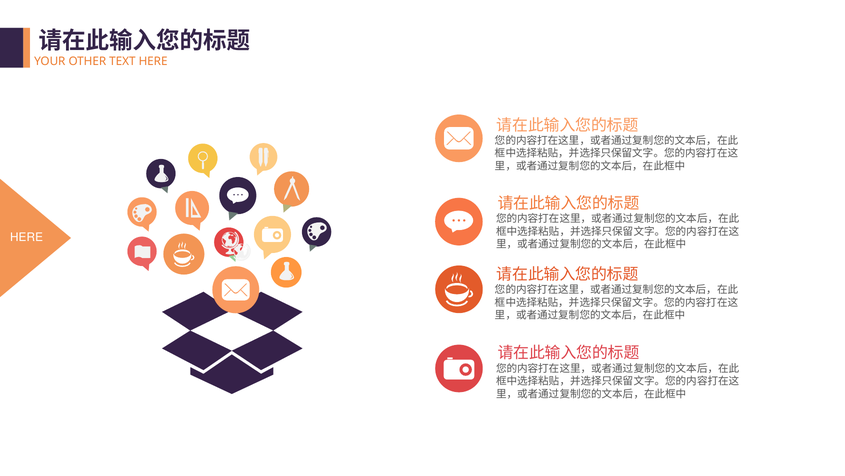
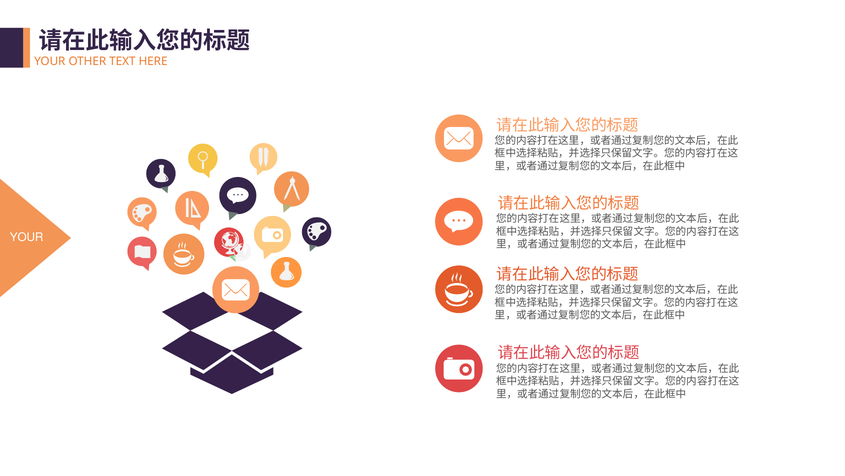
HERE: HERE -> YOUR (27, 237)
